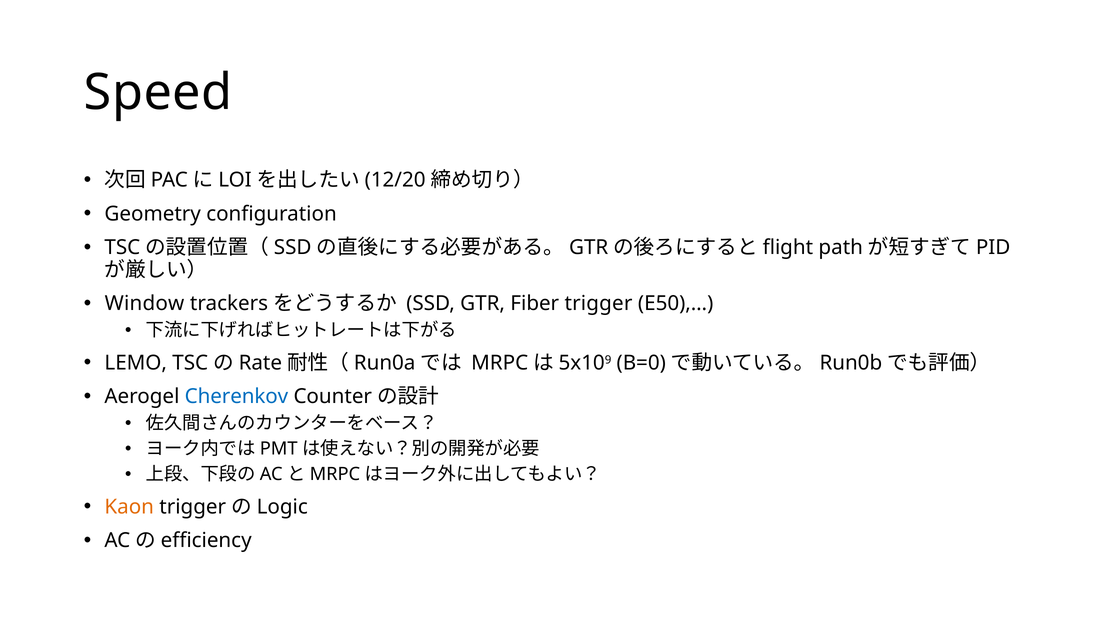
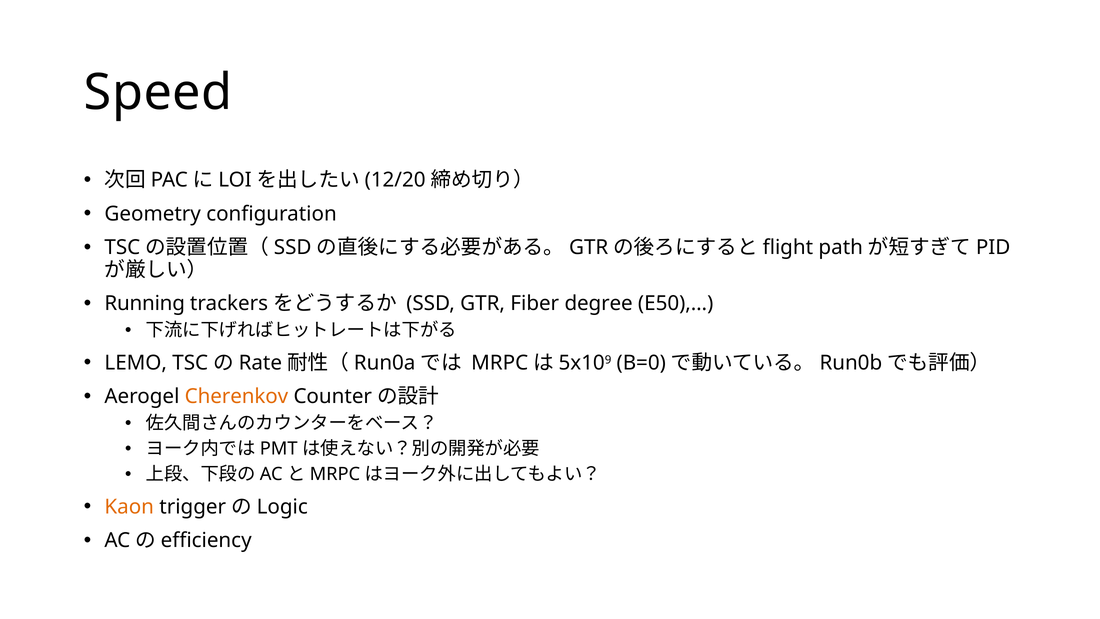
Window: Window -> Running (145, 303)
trigger: trigger -> degree (599, 303)
Cherenkov colour: blue -> orange (236, 396)
